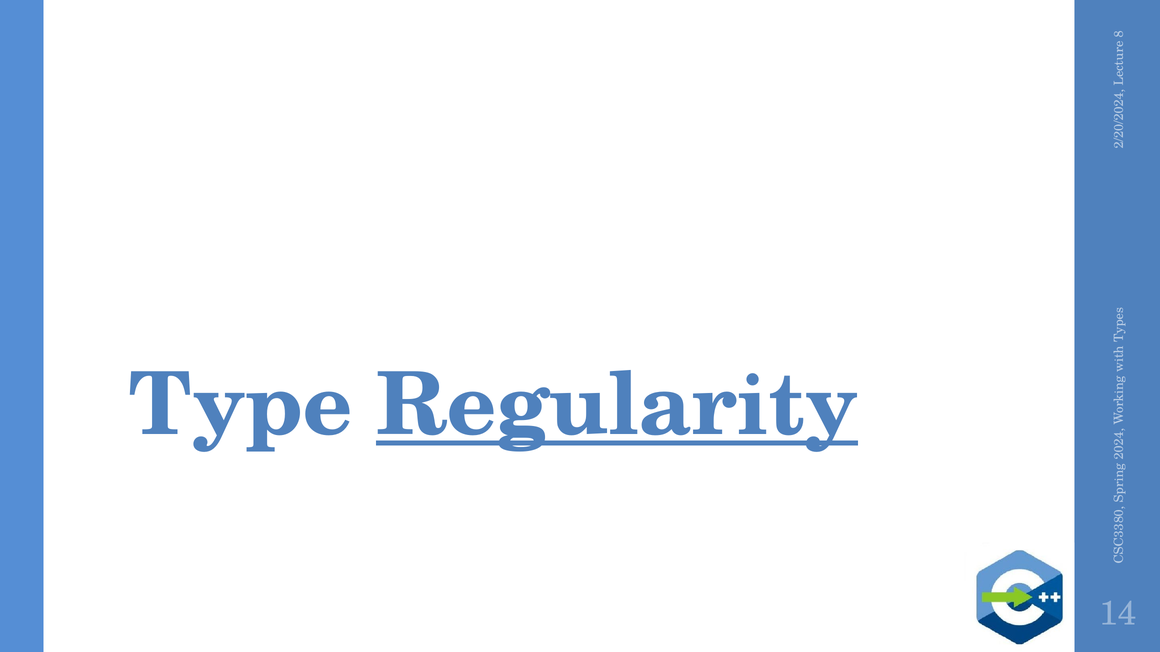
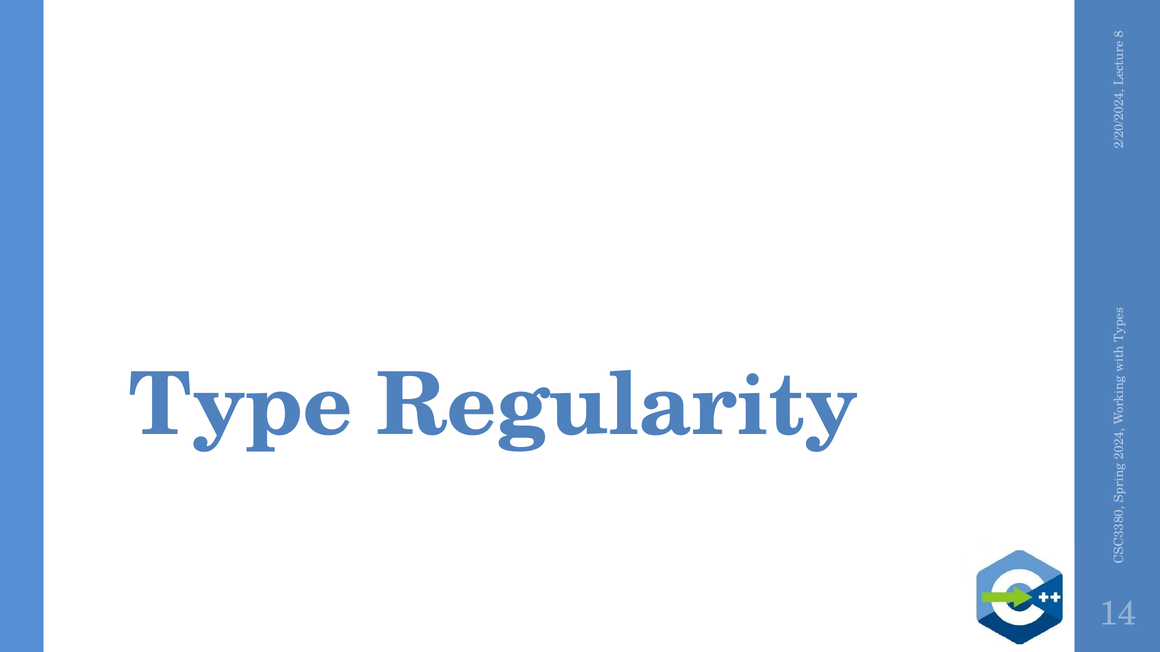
Regularity underline: present -> none (617, 406)
